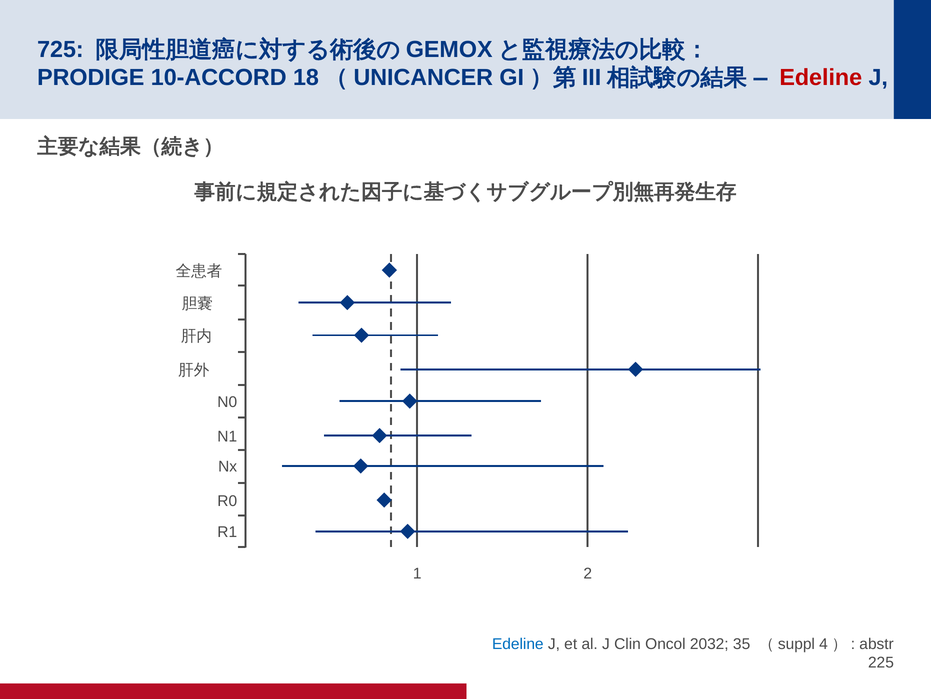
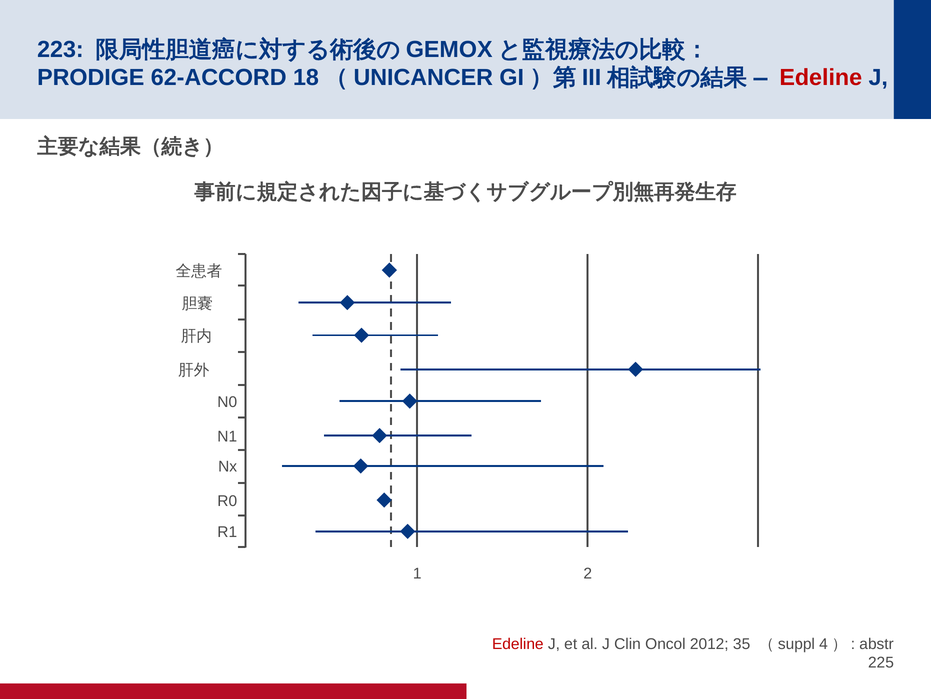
725: 725 -> 223 (60, 49)
10-ACCORD: 10-ACCORD -> 62-ACCORD (219, 77)
Edeline colour: blue -> red (518, 643)
2032: 2032 -> 2012 (709, 643)
